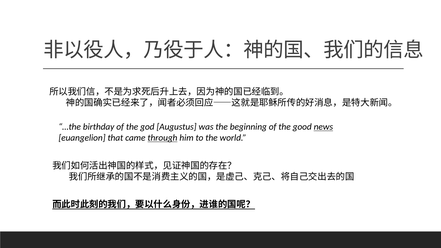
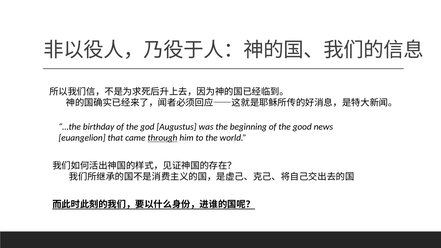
news underline: present -> none (323, 127)
